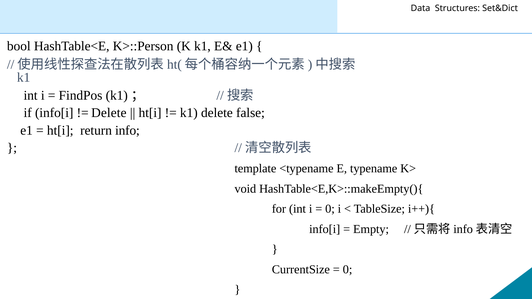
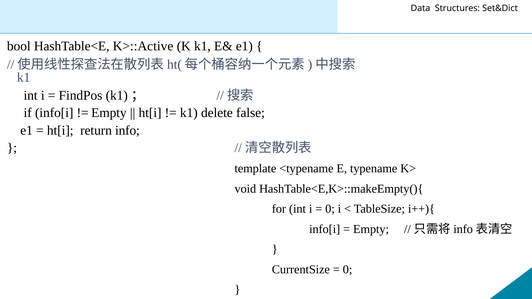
K>::Person: K>::Person -> K>::Active (143, 46)
Delete: Delete -> Empty (109, 113)
